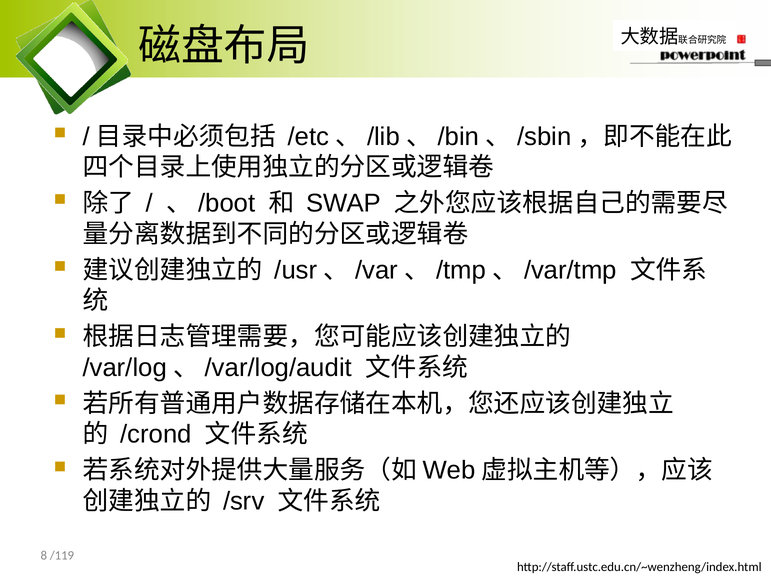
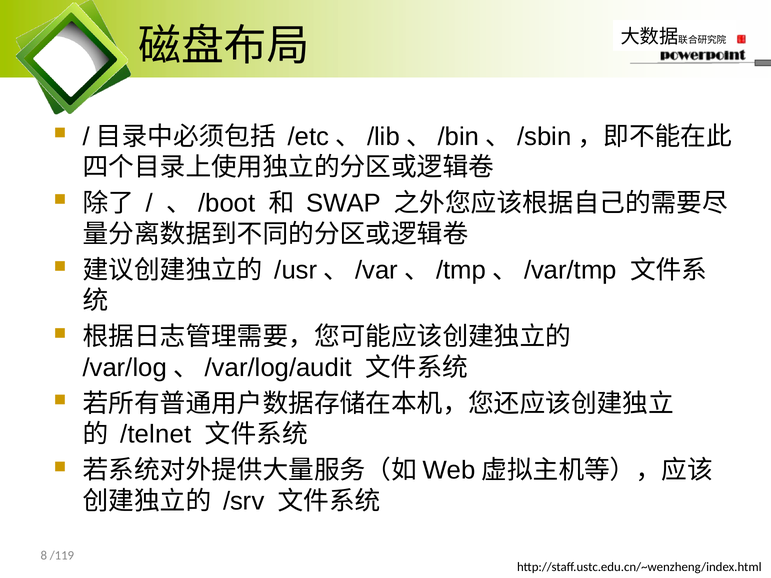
/crond: /crond -> /telnet (156, 435)
